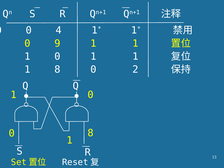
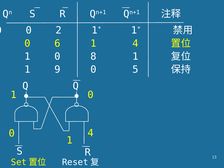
4: 4 -> 2 (59, 30)
9: 9 -> 6 (57, 43)
1: 1 -> 4 (135, 43)
1 0 1: 1 -> 8 (93, 56)
1 8: 8 -> 9 (57, 70)
2: 2 -> 5 (135, 70)
0 8: 8 -> 4 (91, 133)
